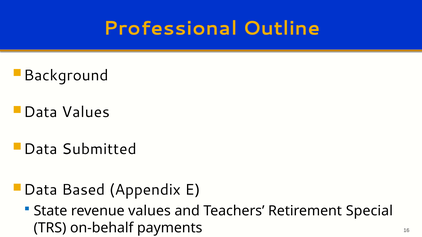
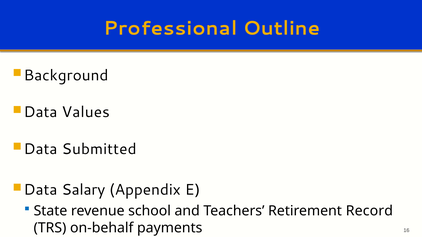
Based: Based -> Salary (83, 190)
revenue values: values -> school (150, 211)
Special: Special -> Record (369, 211)
